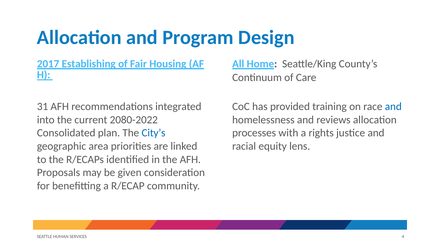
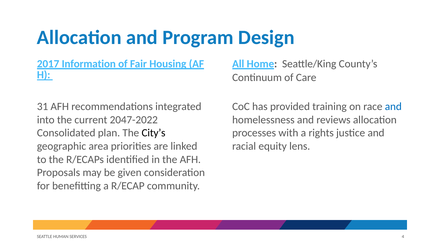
Establishing: Establishing -> Information (89, 64)
2080-2022: 2080-2022 -> 2047-2022 (134, 120)
City’s colour: blue -> black (154, 133)
